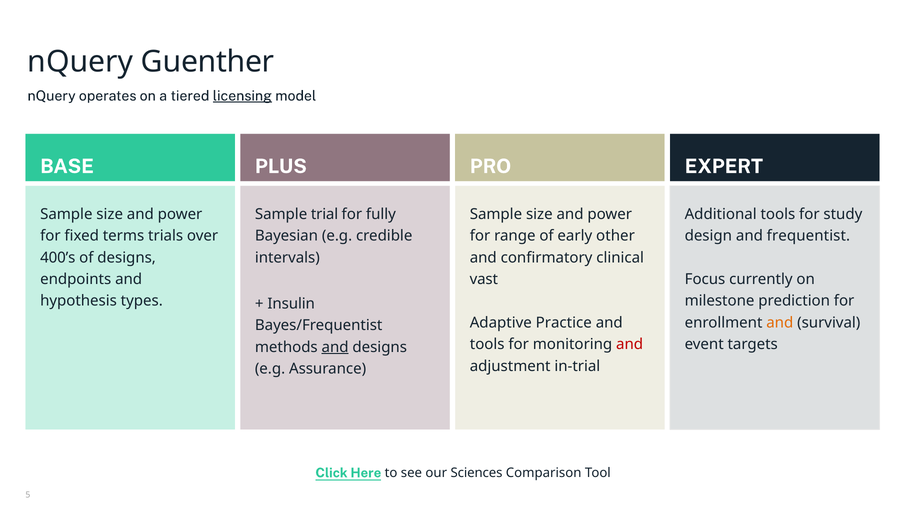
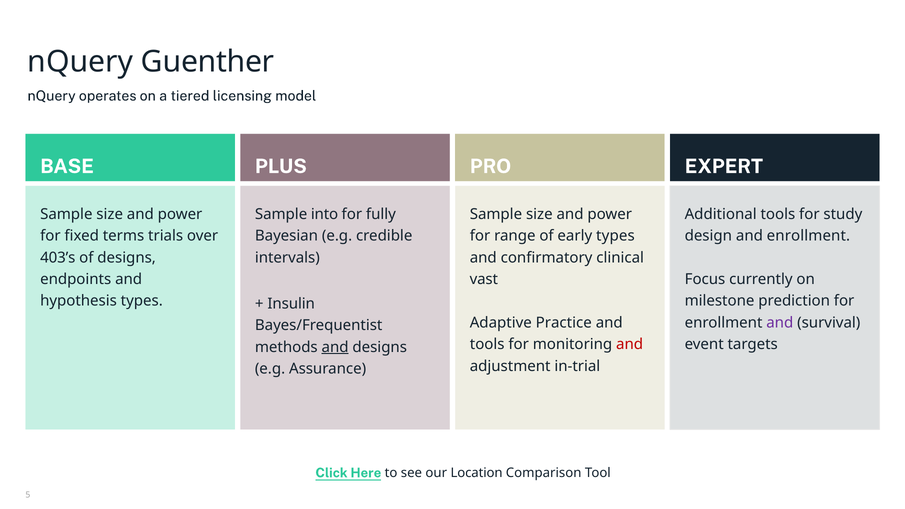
licensing underline: present -> none (242, 96)
trial: trial -> into (325, 214)
early other: other -> types (615, 236)
and frequentist: frequentist -> enrollment (808, 236)
400’s: 400’s -> 403’s (58, 258)
and colour: orange -> purple (780, 323)
Sciences: Sciences -> Location (477, 473)
